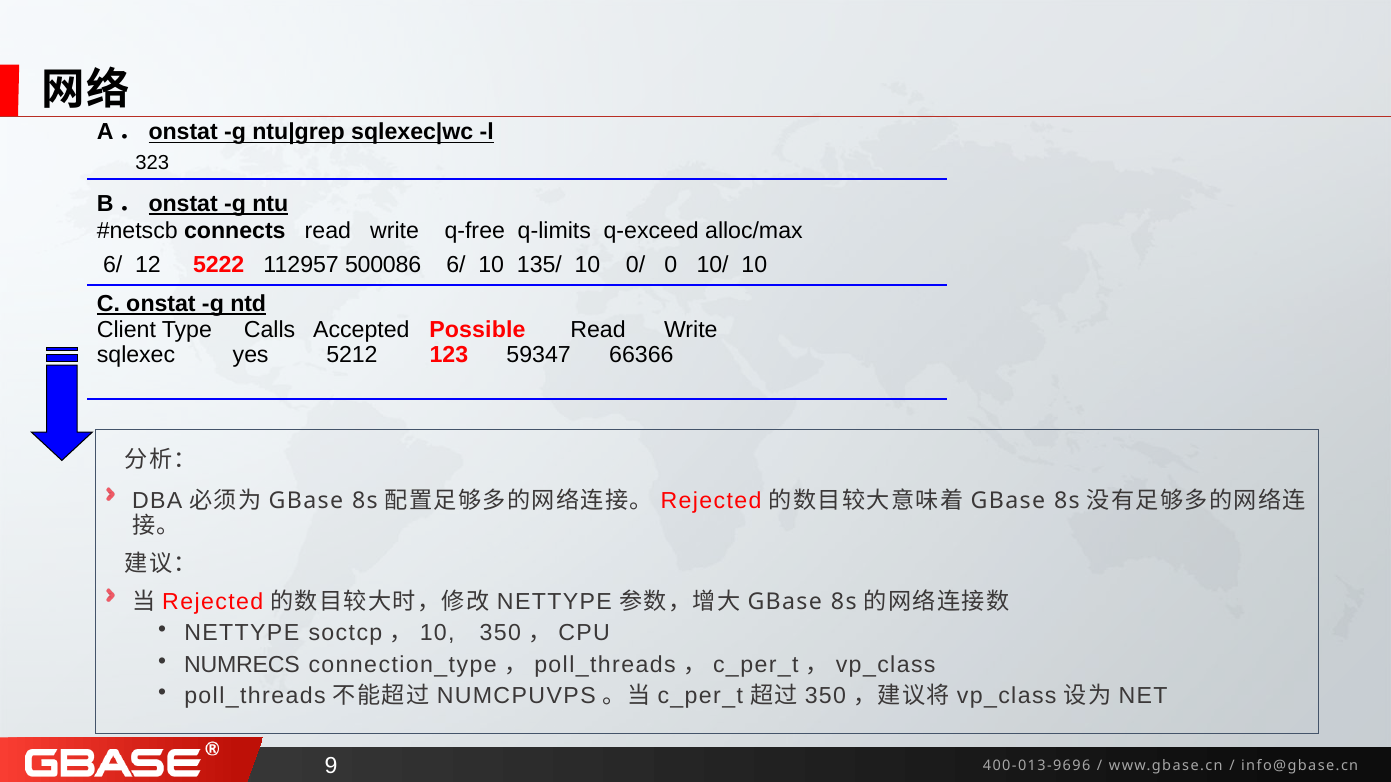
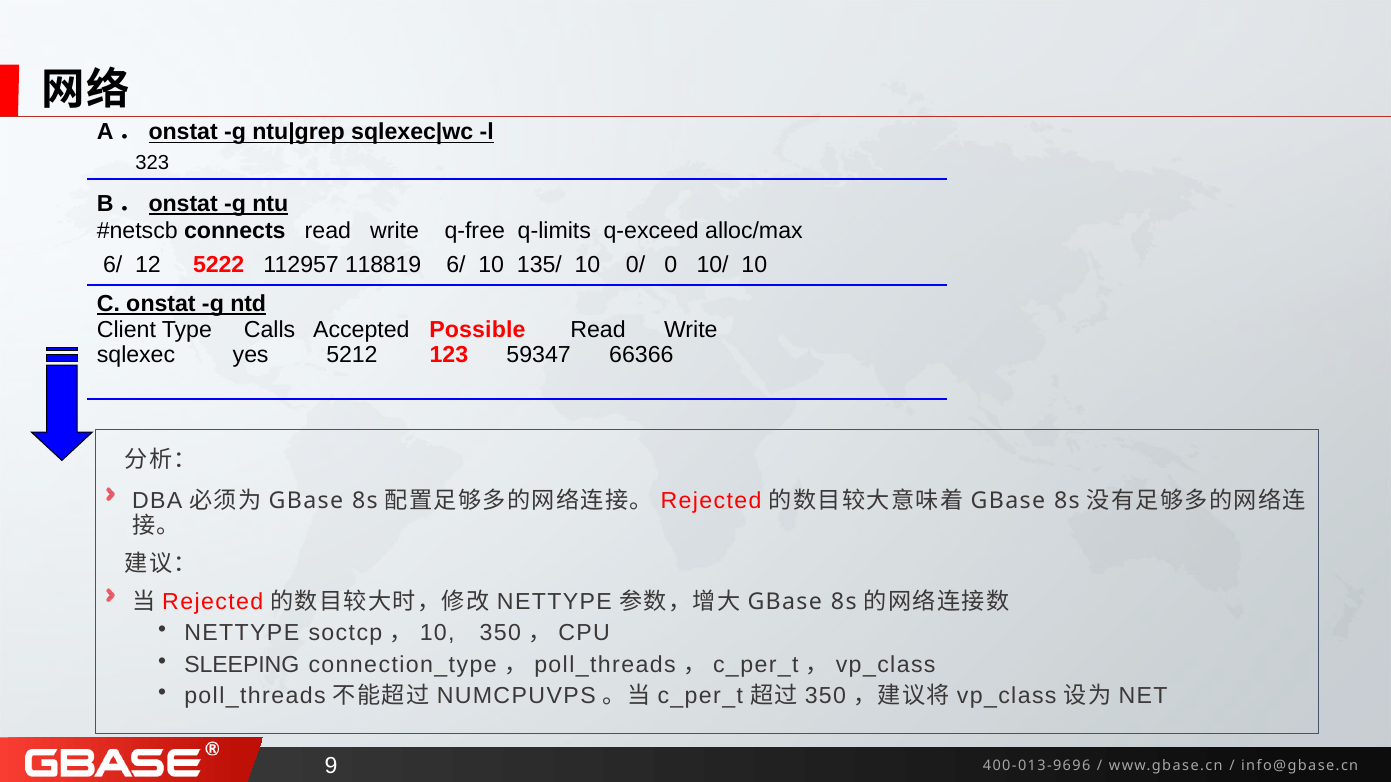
500086: 500086 -> 118819 (383, 265)
NUMRECS: NUMRECS -> SLEEPING (242, 665)
